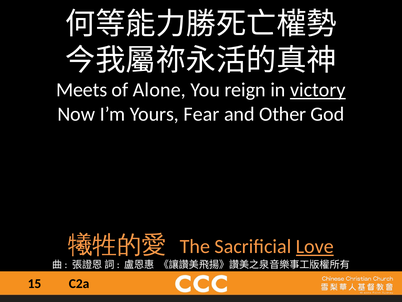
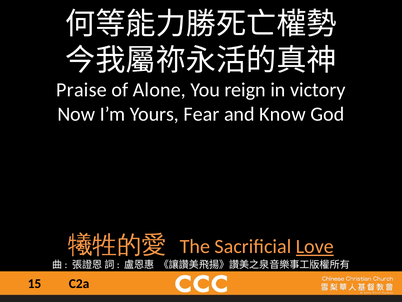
Meets: Meets -> Praise (82, 90)
victory underline: present -> none (318, 90)
Other: Other -> Know (283, 114)
